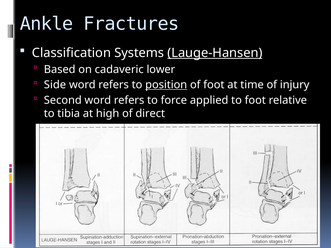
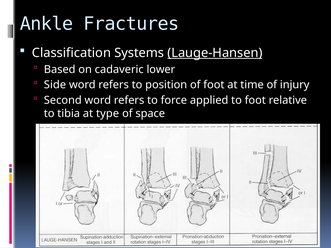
position underline: present -> none (166, 85)
high: high -> type (108, 114)
direct: direct -> space (150, 114)
